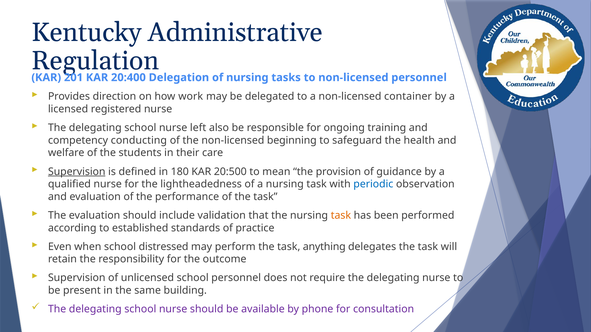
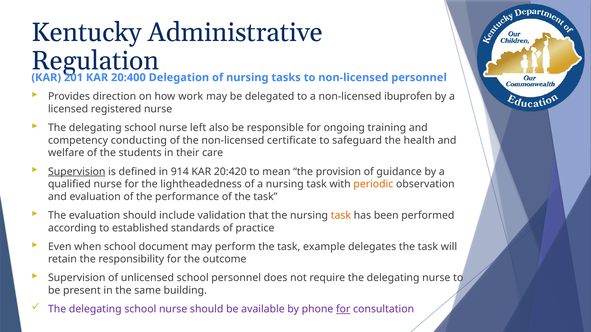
container: container -> ibuprofen (408, 97)
beginning: beginning -> certificate (292, 141)
180: 180 -> 914 (180, 172)
20:500: 20:500 -> 20:420 (230, 172)
periodic colour: blue -> orange (373, 184)
distressed: distressed -> document (164, 247)
anything: anything -> example (324, 247)
for underline: none -> present (343, 310)
